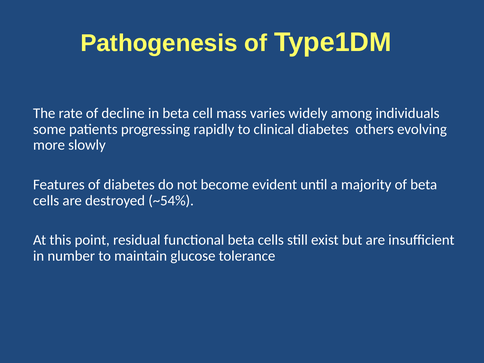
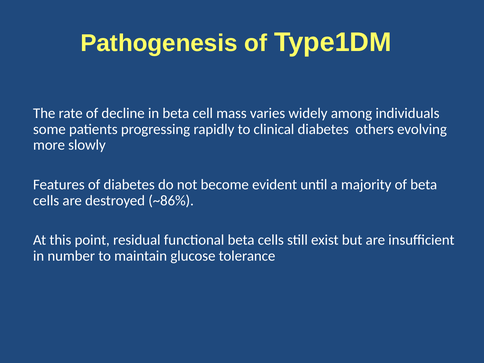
~54%: ~54% -> ~86% (171, 201)
